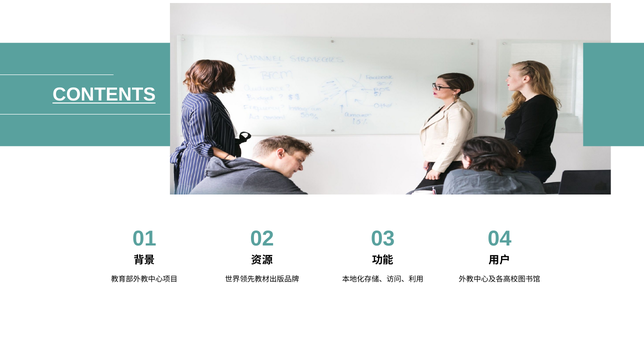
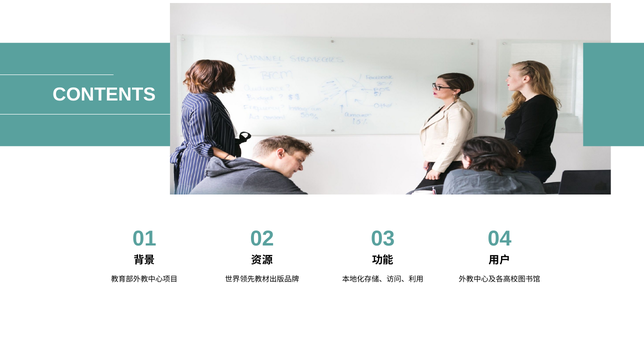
CONTENTS underline: present -> none (104, 95)
